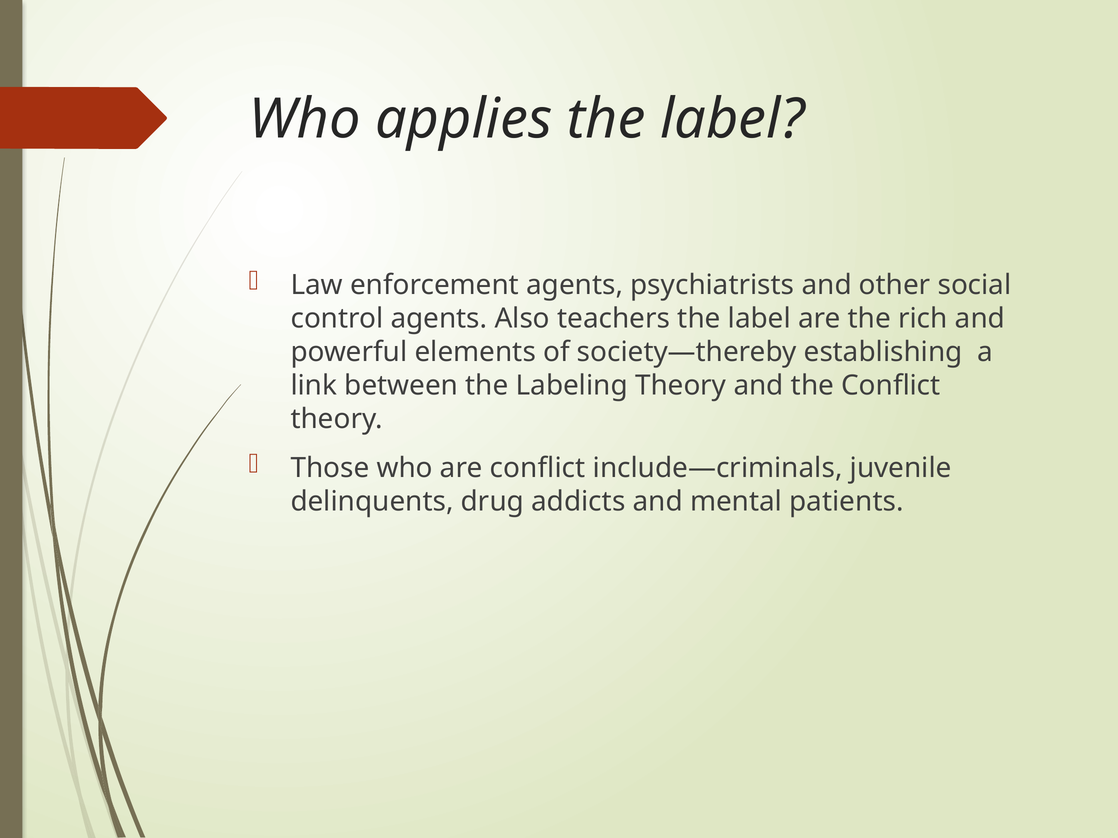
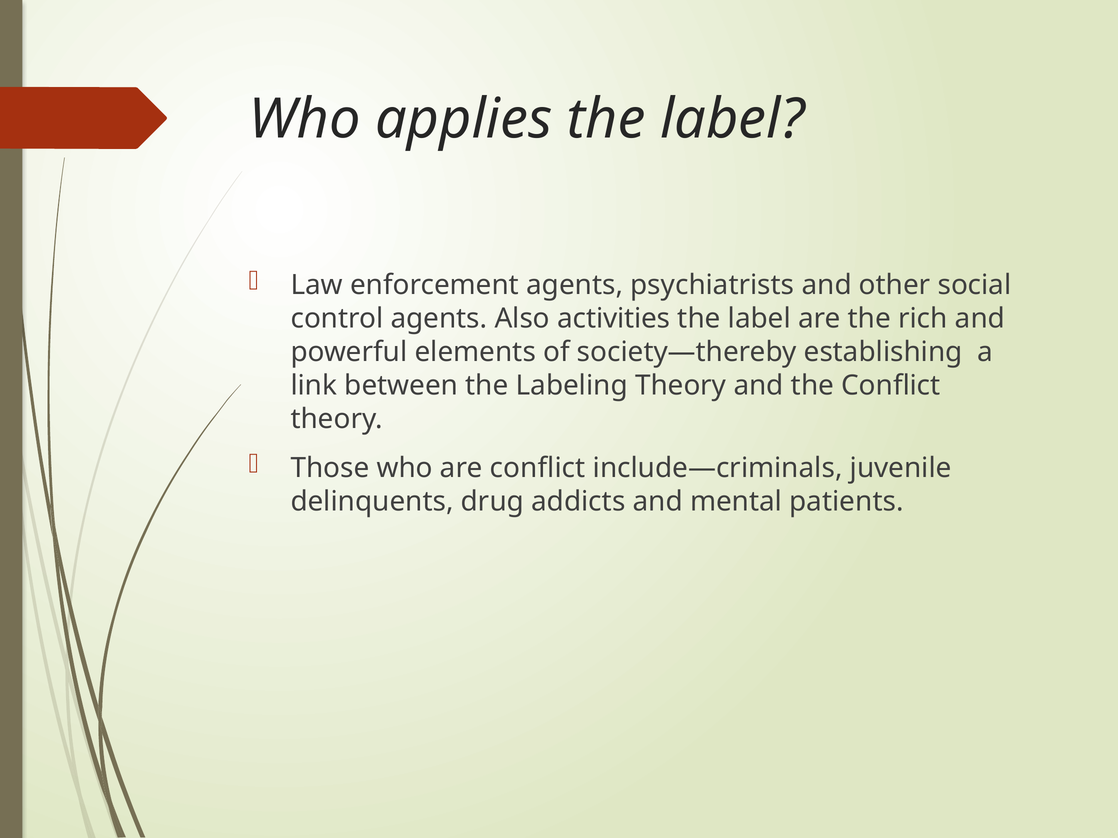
teachers: teachers -> activities (614, 319)
